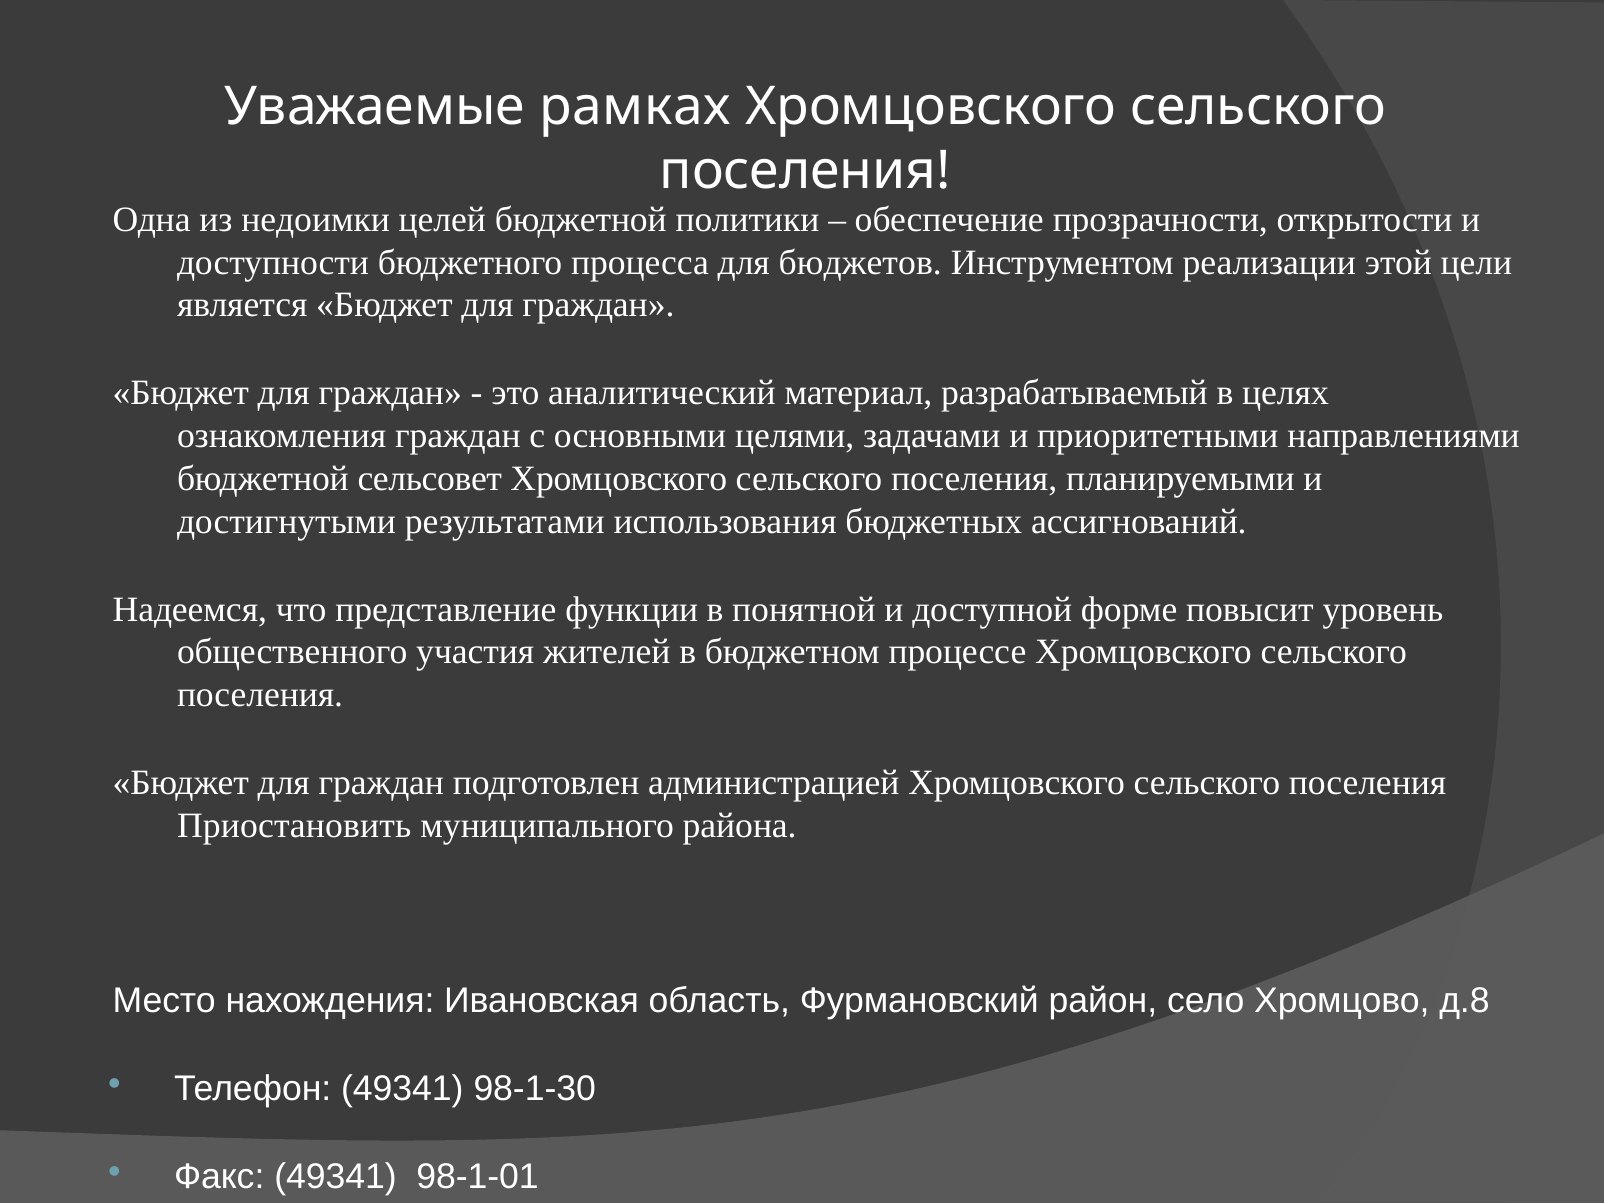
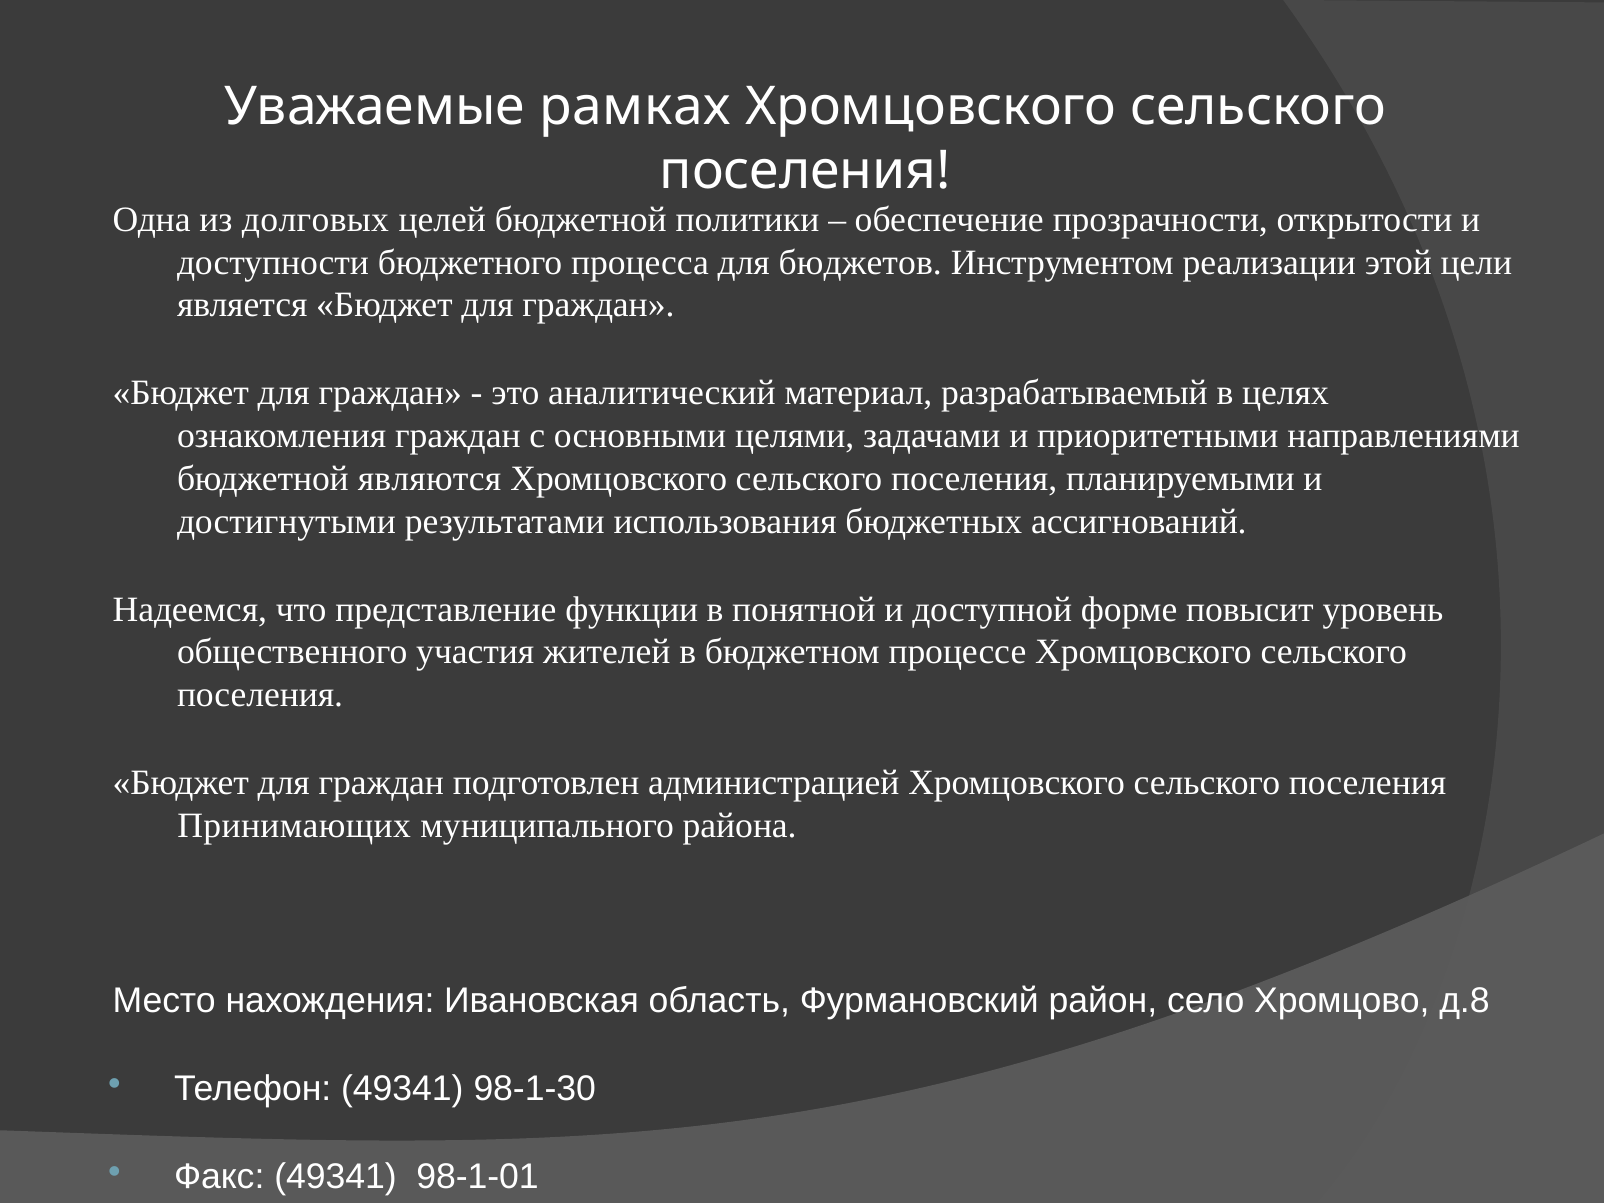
недоимки: недоимки -> долговых (315, 220)
сельсовет: сельсовет -> являются (429, 479)
Приостановить: Приостановить -> Принимающих (294, 825)
